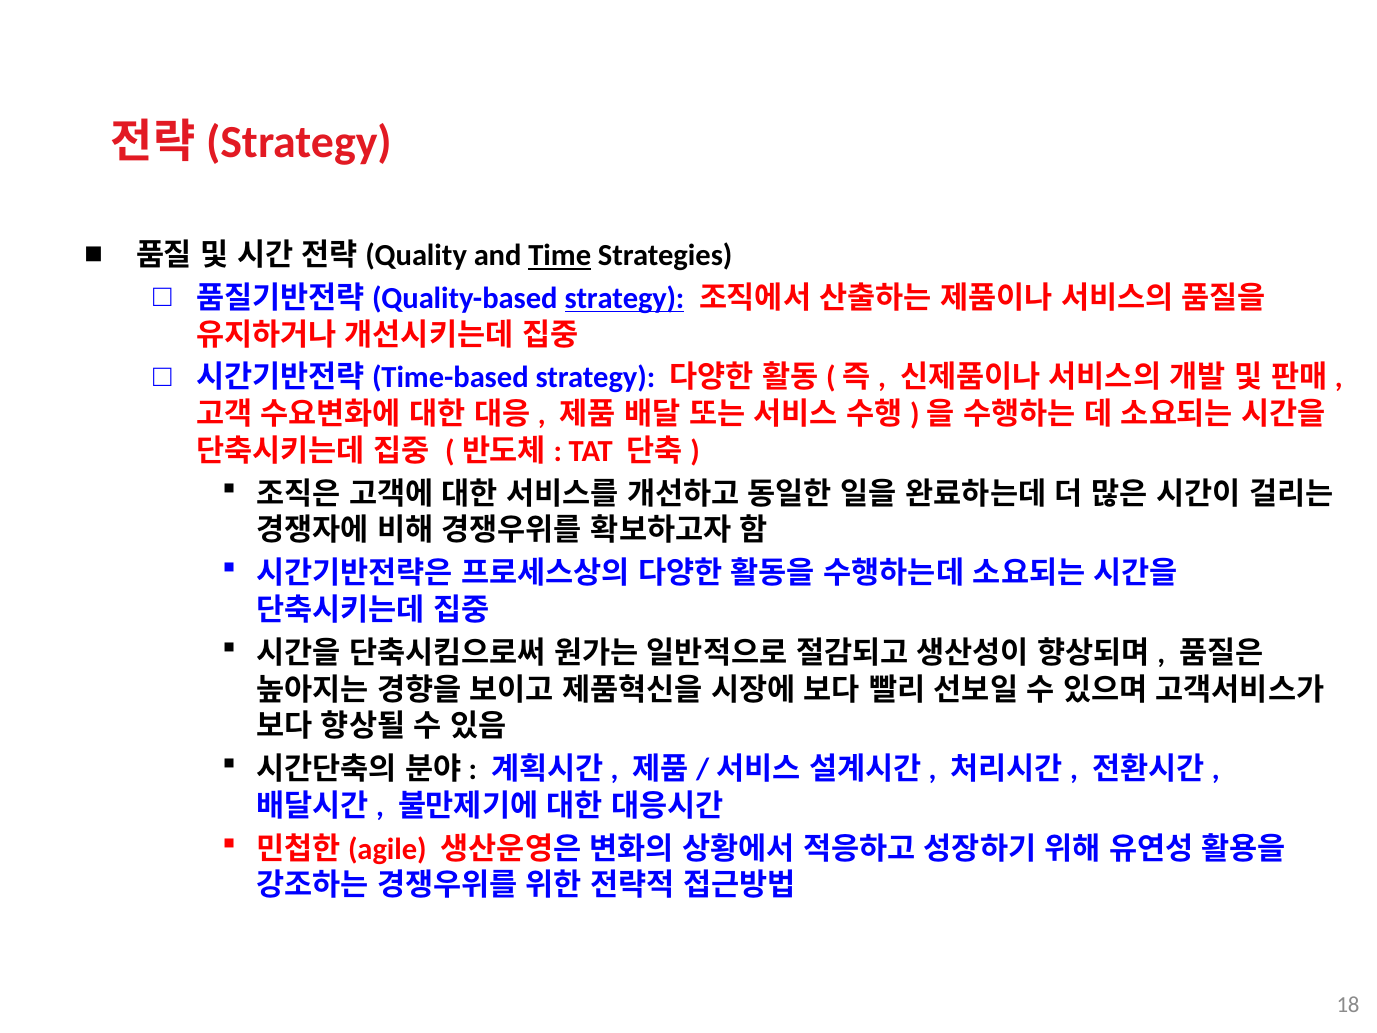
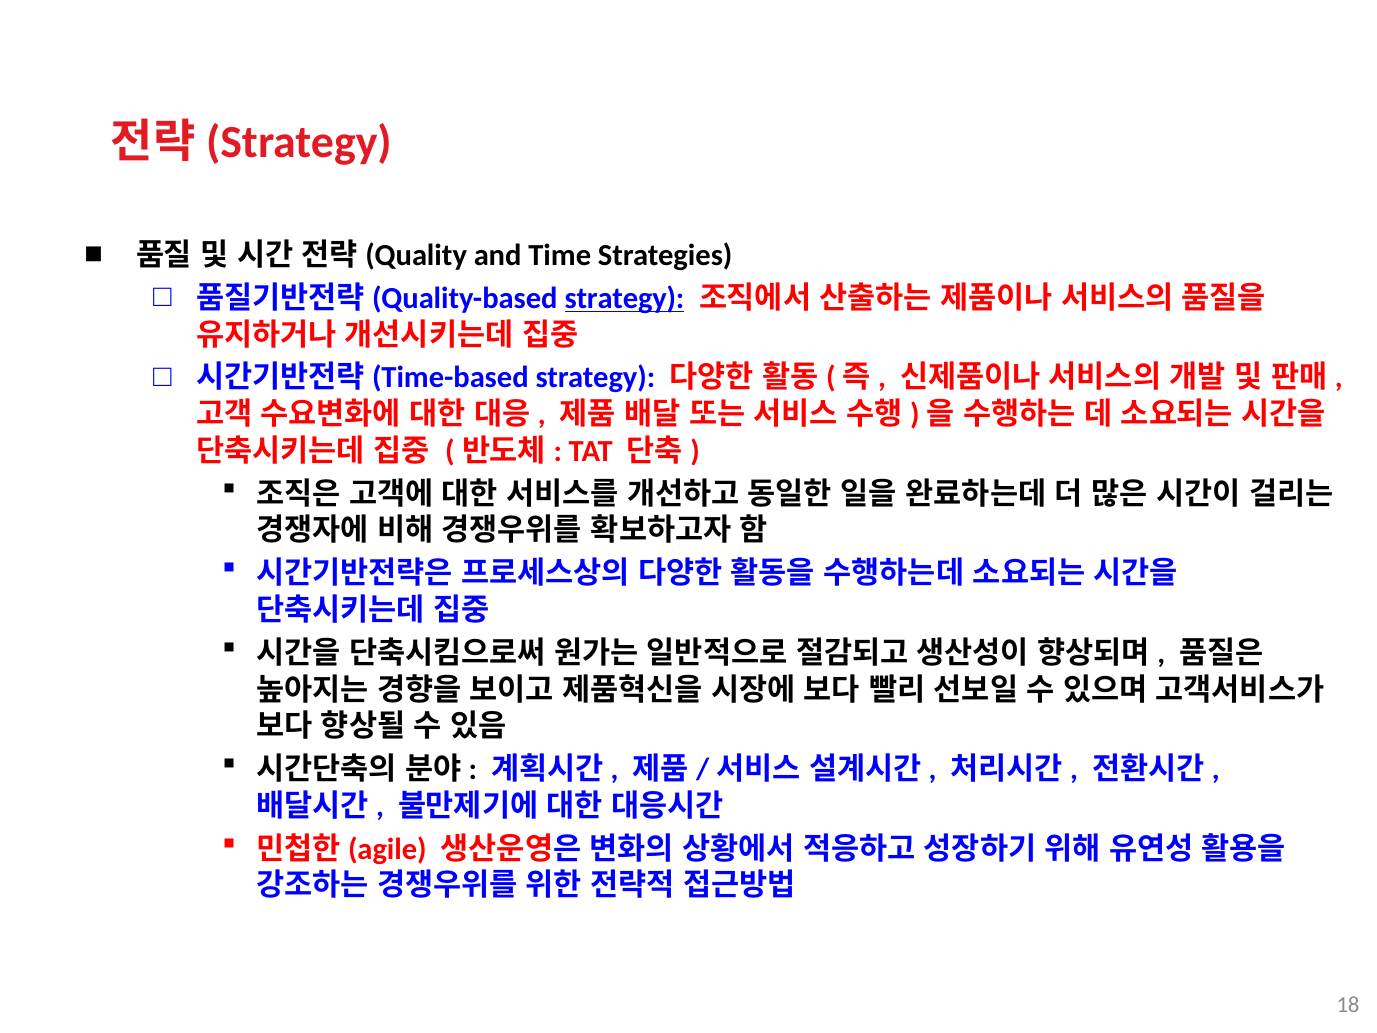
Time underline: present -> none (560, 255)
